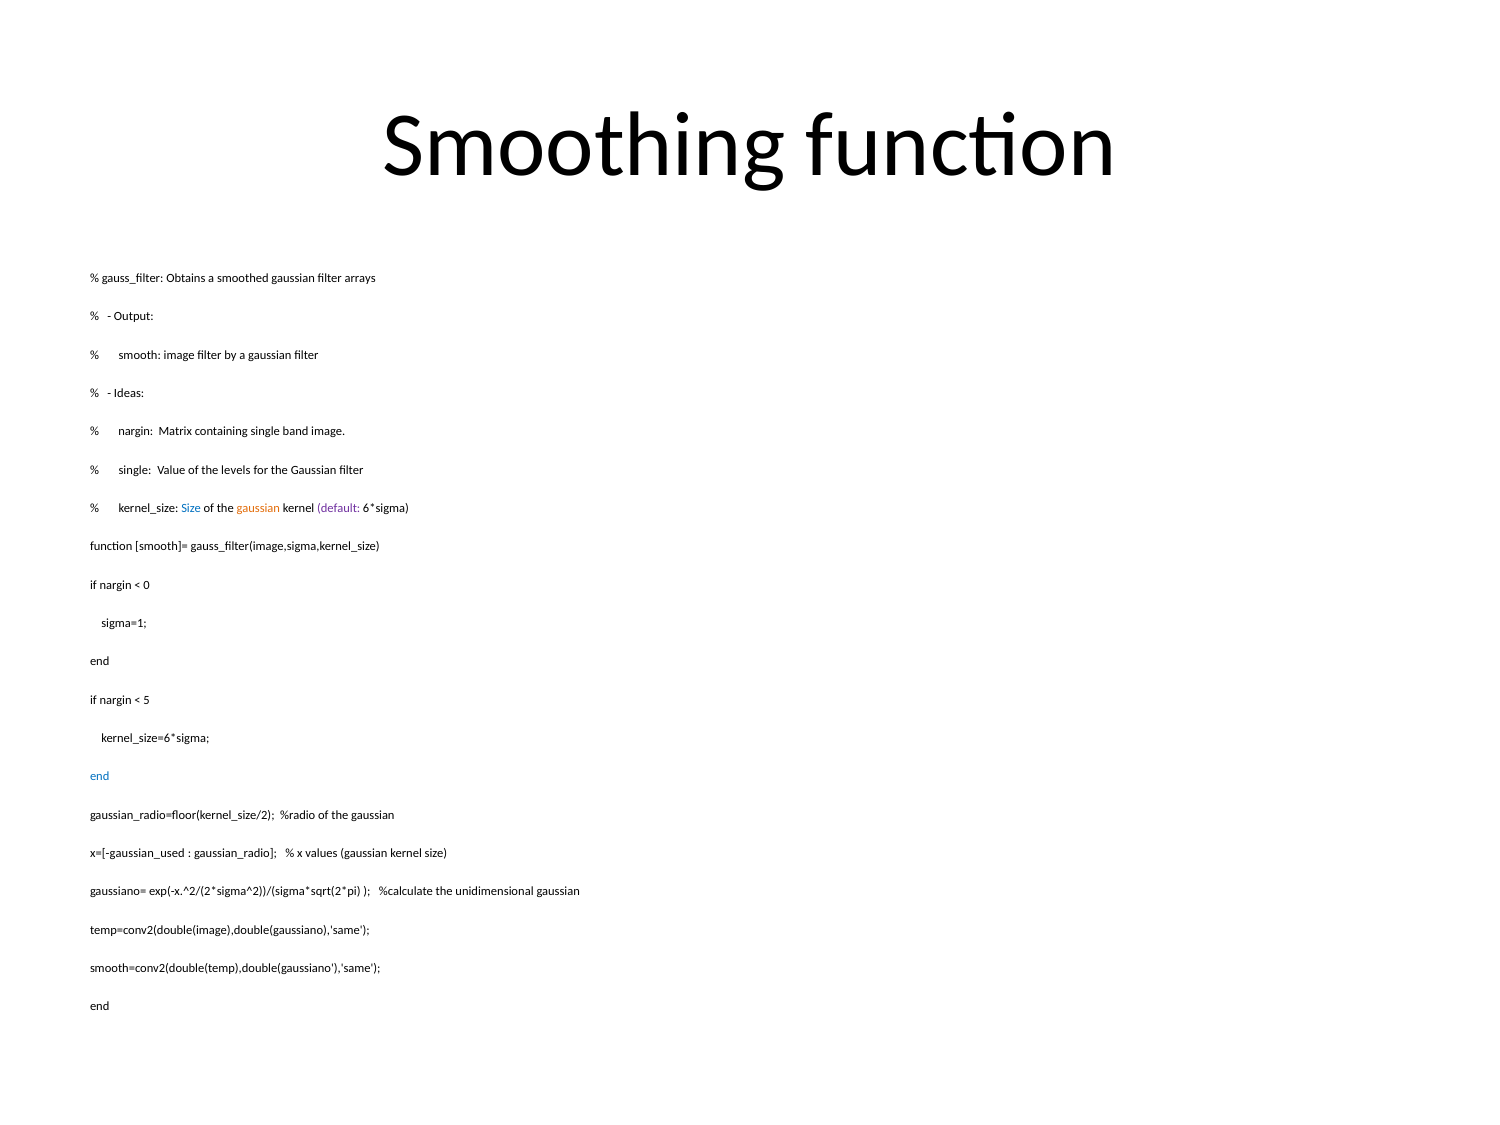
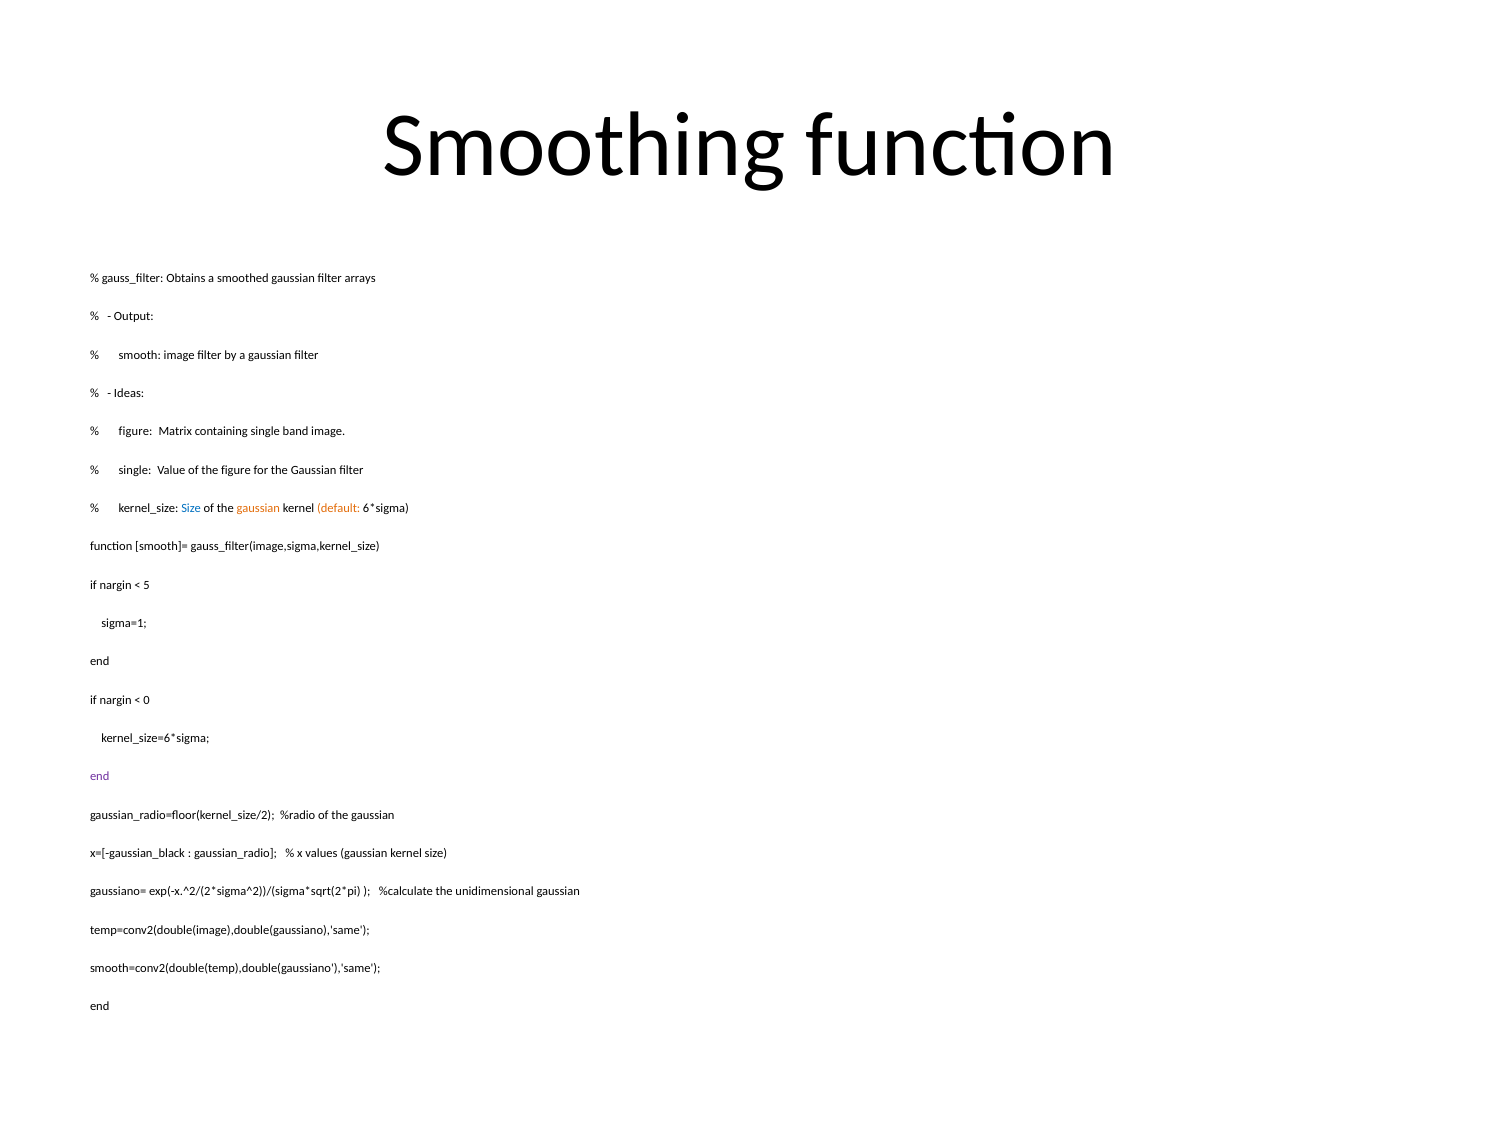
nargin: nargin -> figure (136, 432)
the levels: levels -> figure (236, 470)
default colour: purple -> orange (339, 508)
0: 0 -> 5 (146, 585)
5: 5 -> 0 (146, 700)
end colour: blue -> purple (100, 777)
x=[-gaussian_used: x=[-gaussian_used -> x=[-gaussian_black (137, 853)
